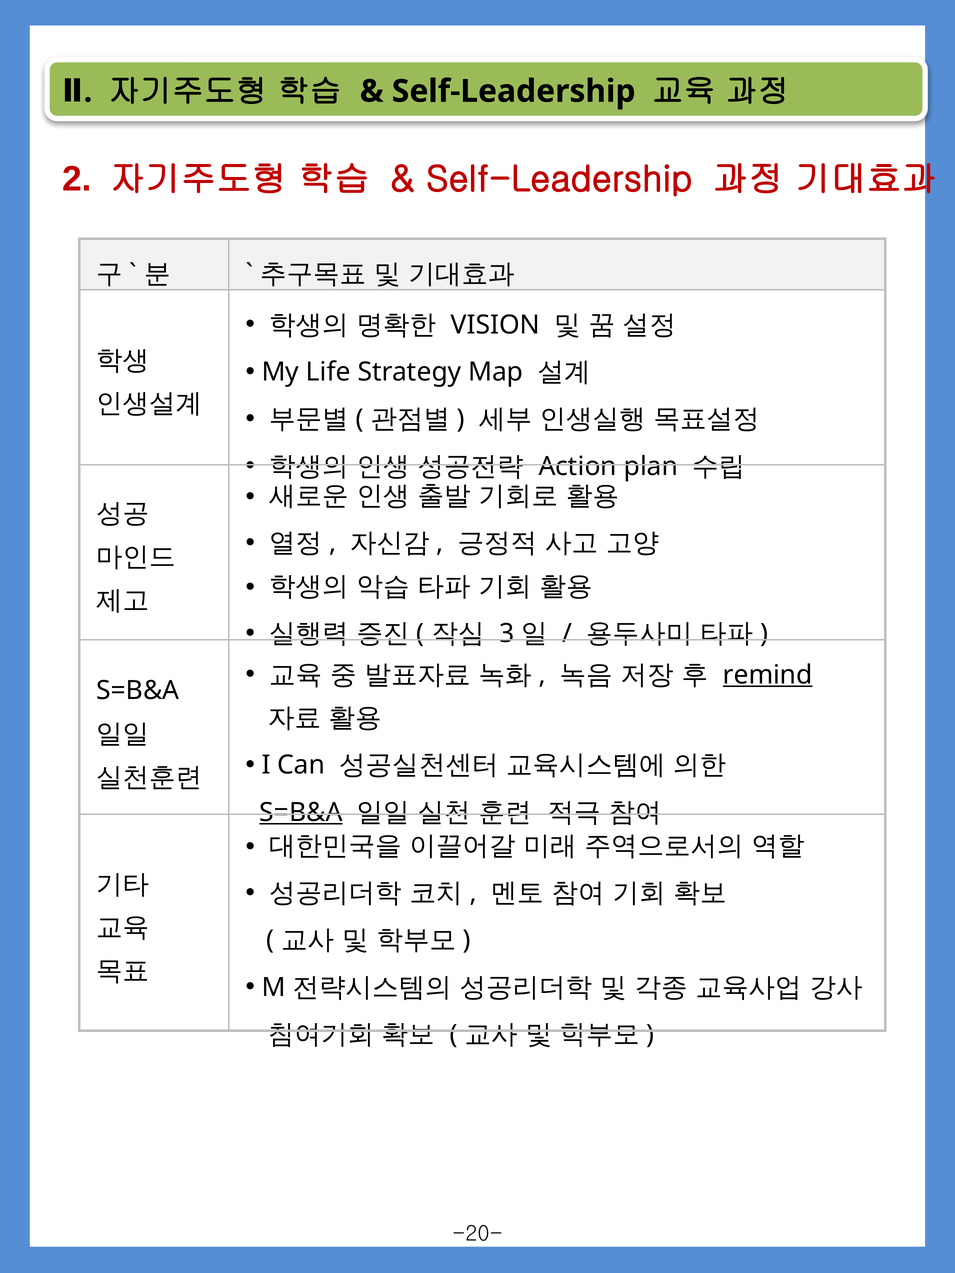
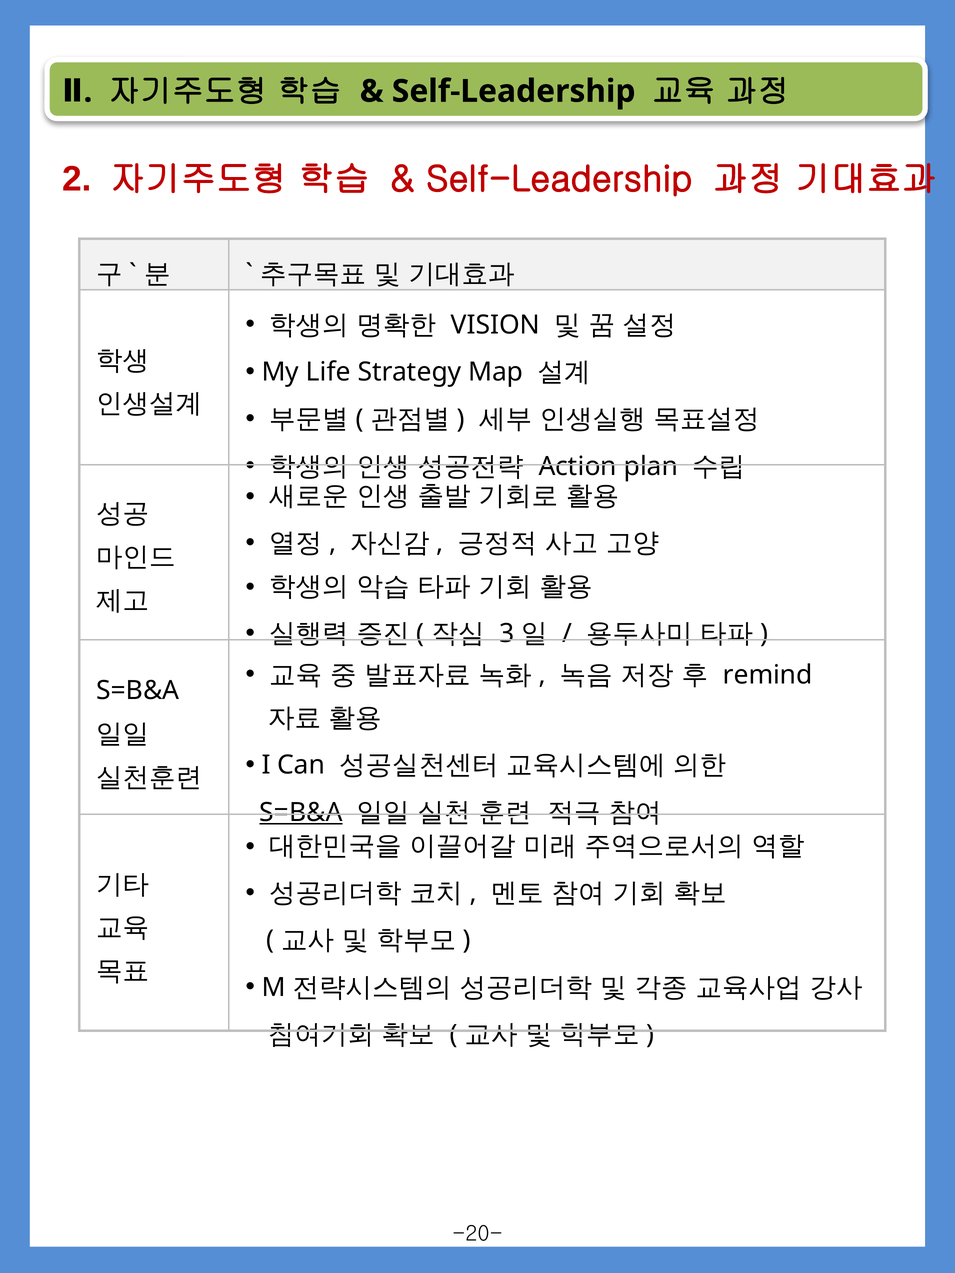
remind underline: present -> none (768, 675)
